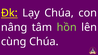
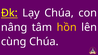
hồn colour: light green -> yellow (67, 27)
